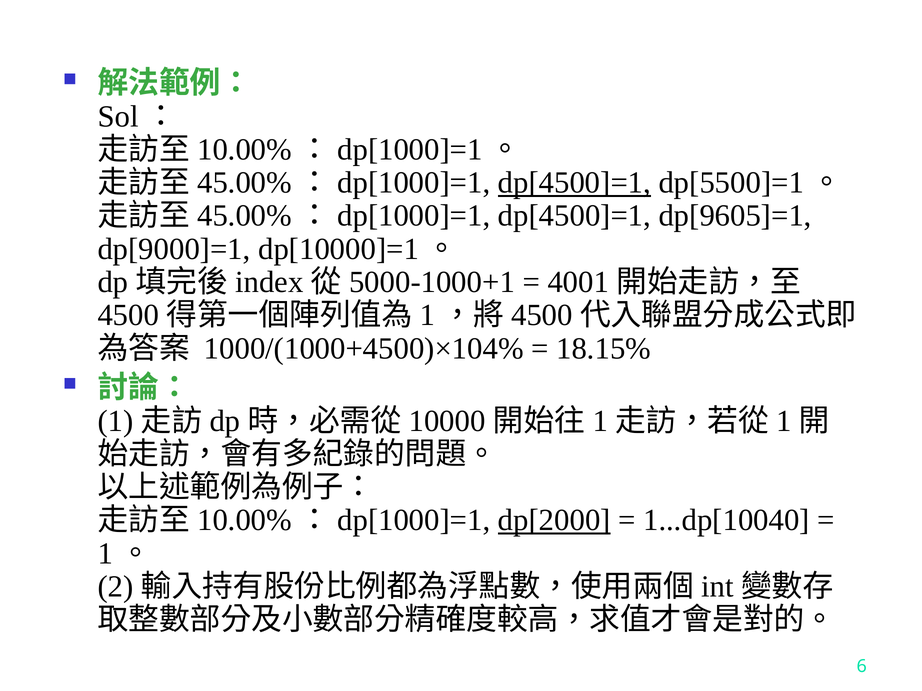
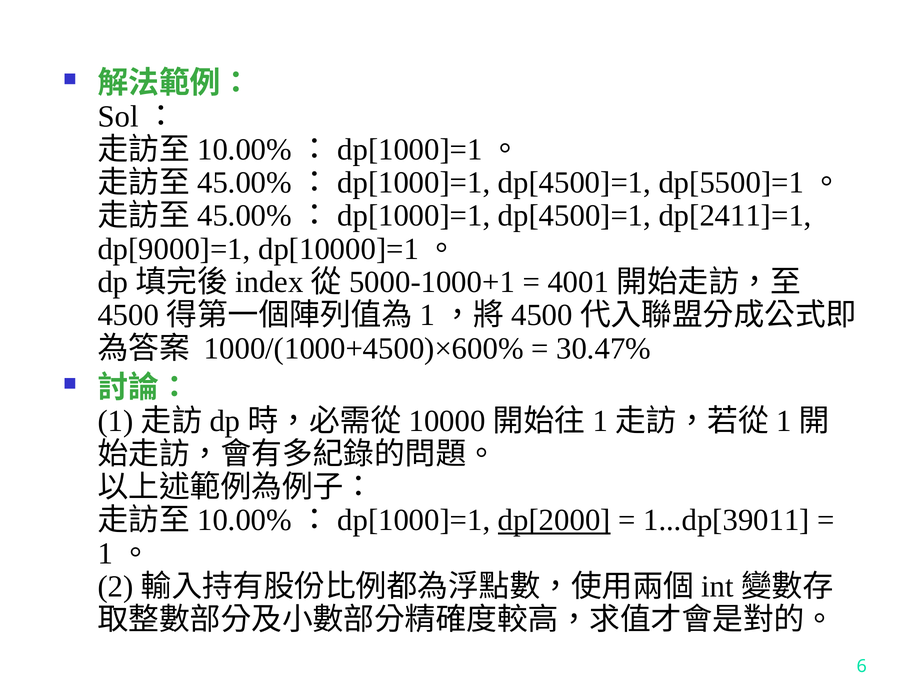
dp[4500]=1 underline: present -> none (574, 183)
dp[9605]=1: dp[9605]=1 -> dp[2411]=1 (735, 216)
1000/(1000+4500)×104%: 1000/(1000+4500)×104% -> 1000/(1000+4500)×600% (364, 349)
18.15%: 18.15% -> 30.47% (604, 349)
1...dp[10040: 1...dp[10040 -> 1...dp[39011 (726, 521)
